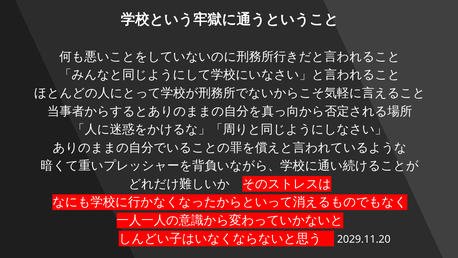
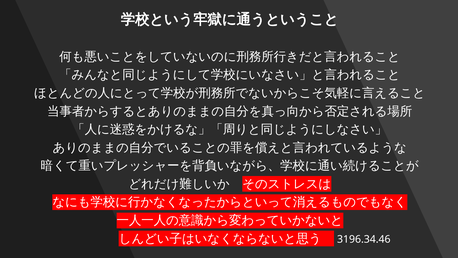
2029.11.20: 2029.11.20 -> 3196.34.46 (364, 239)
